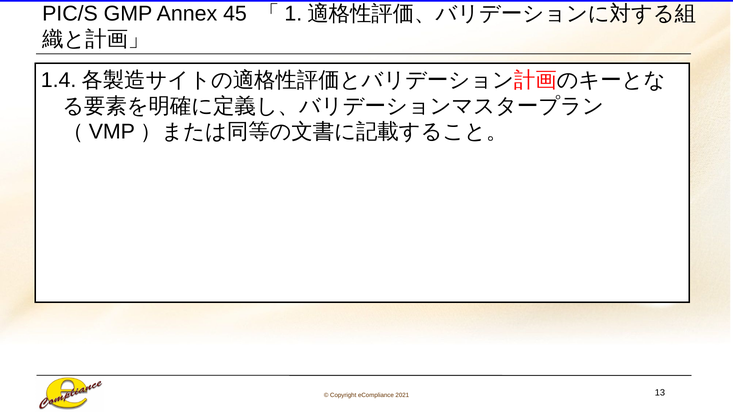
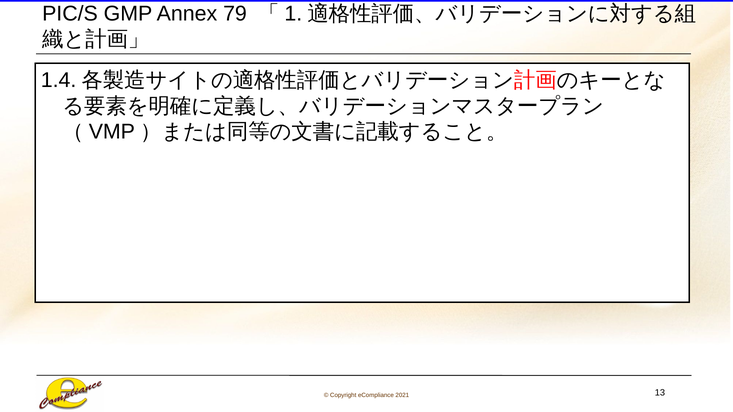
45: 45 -> 79 (235, 14)
